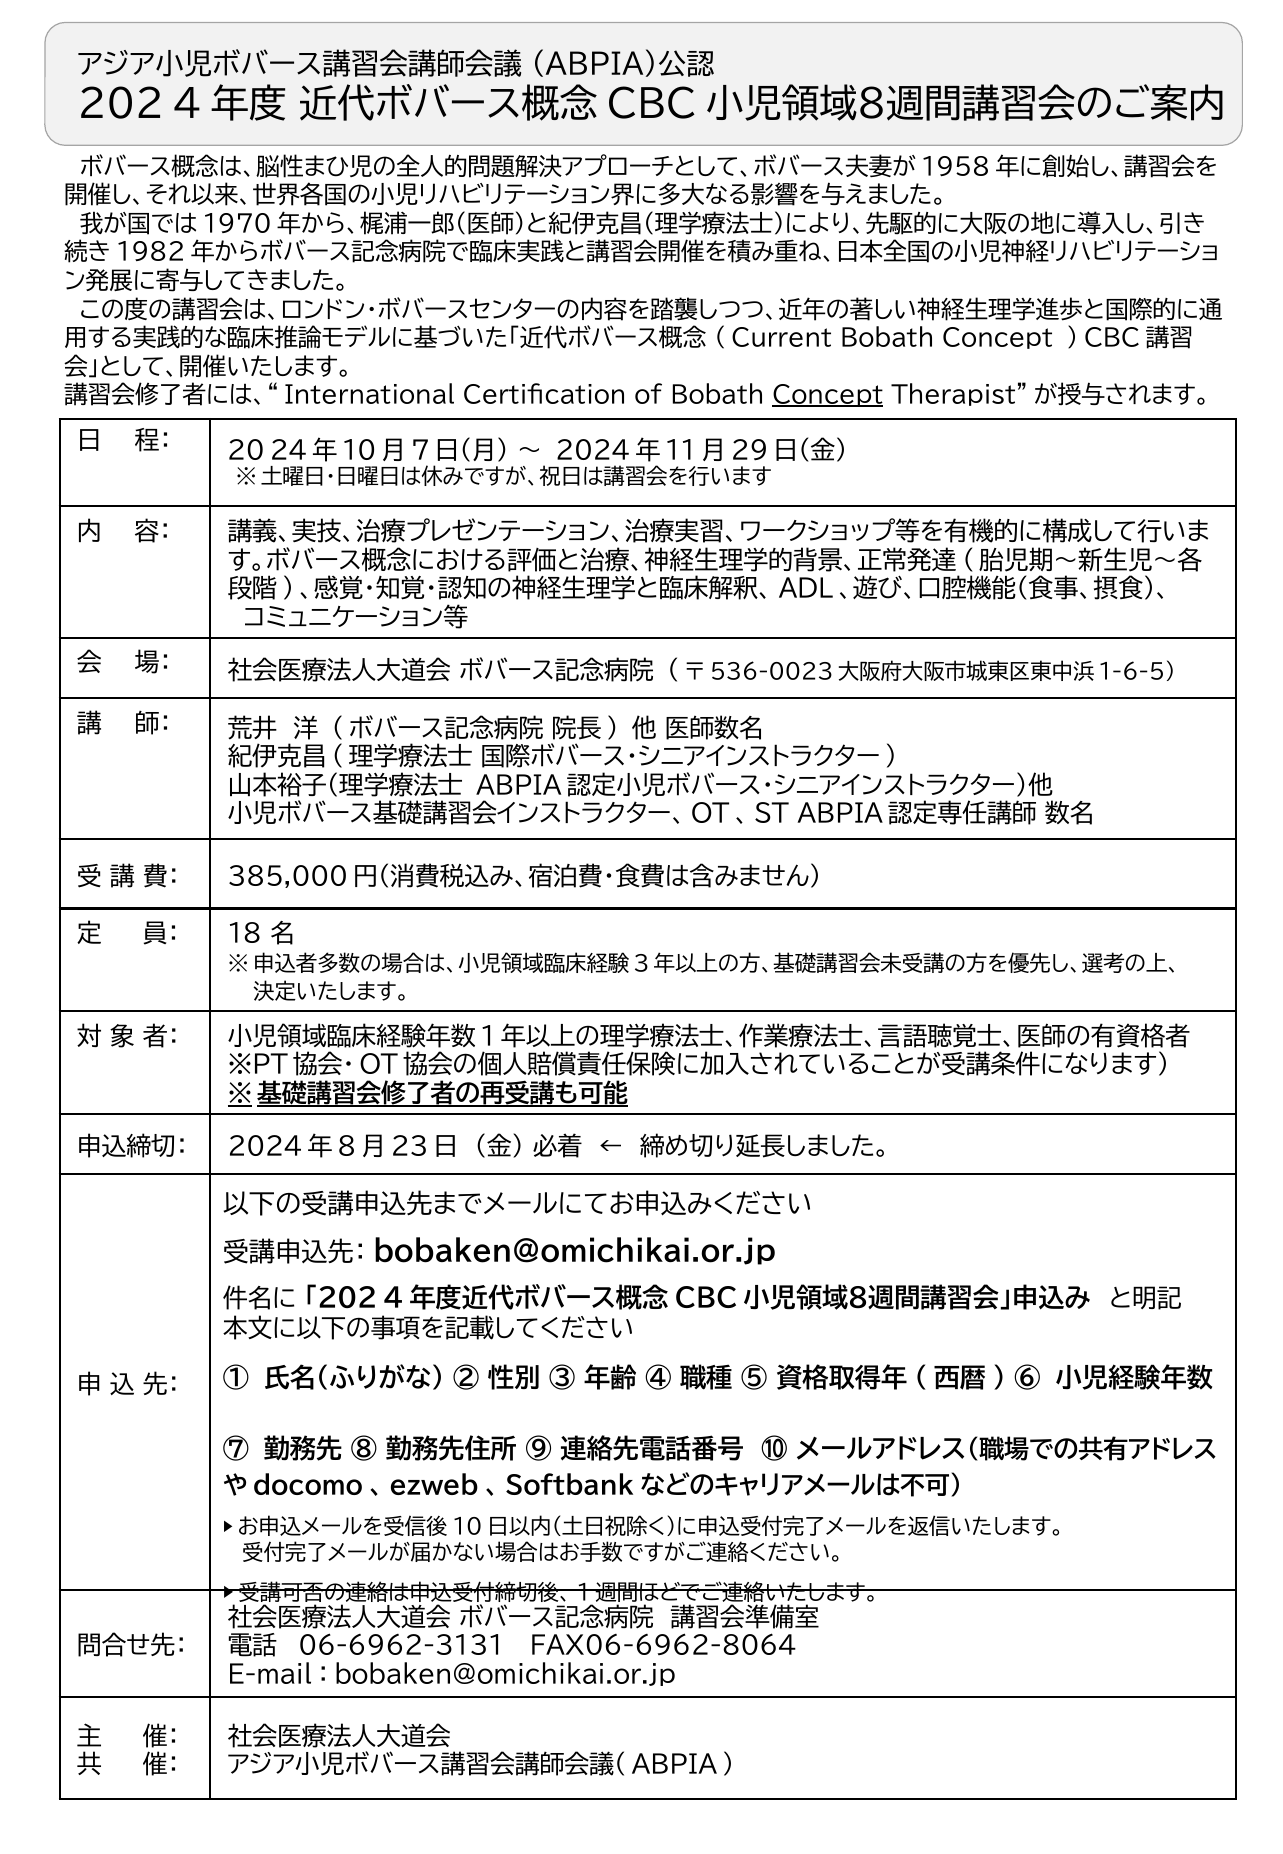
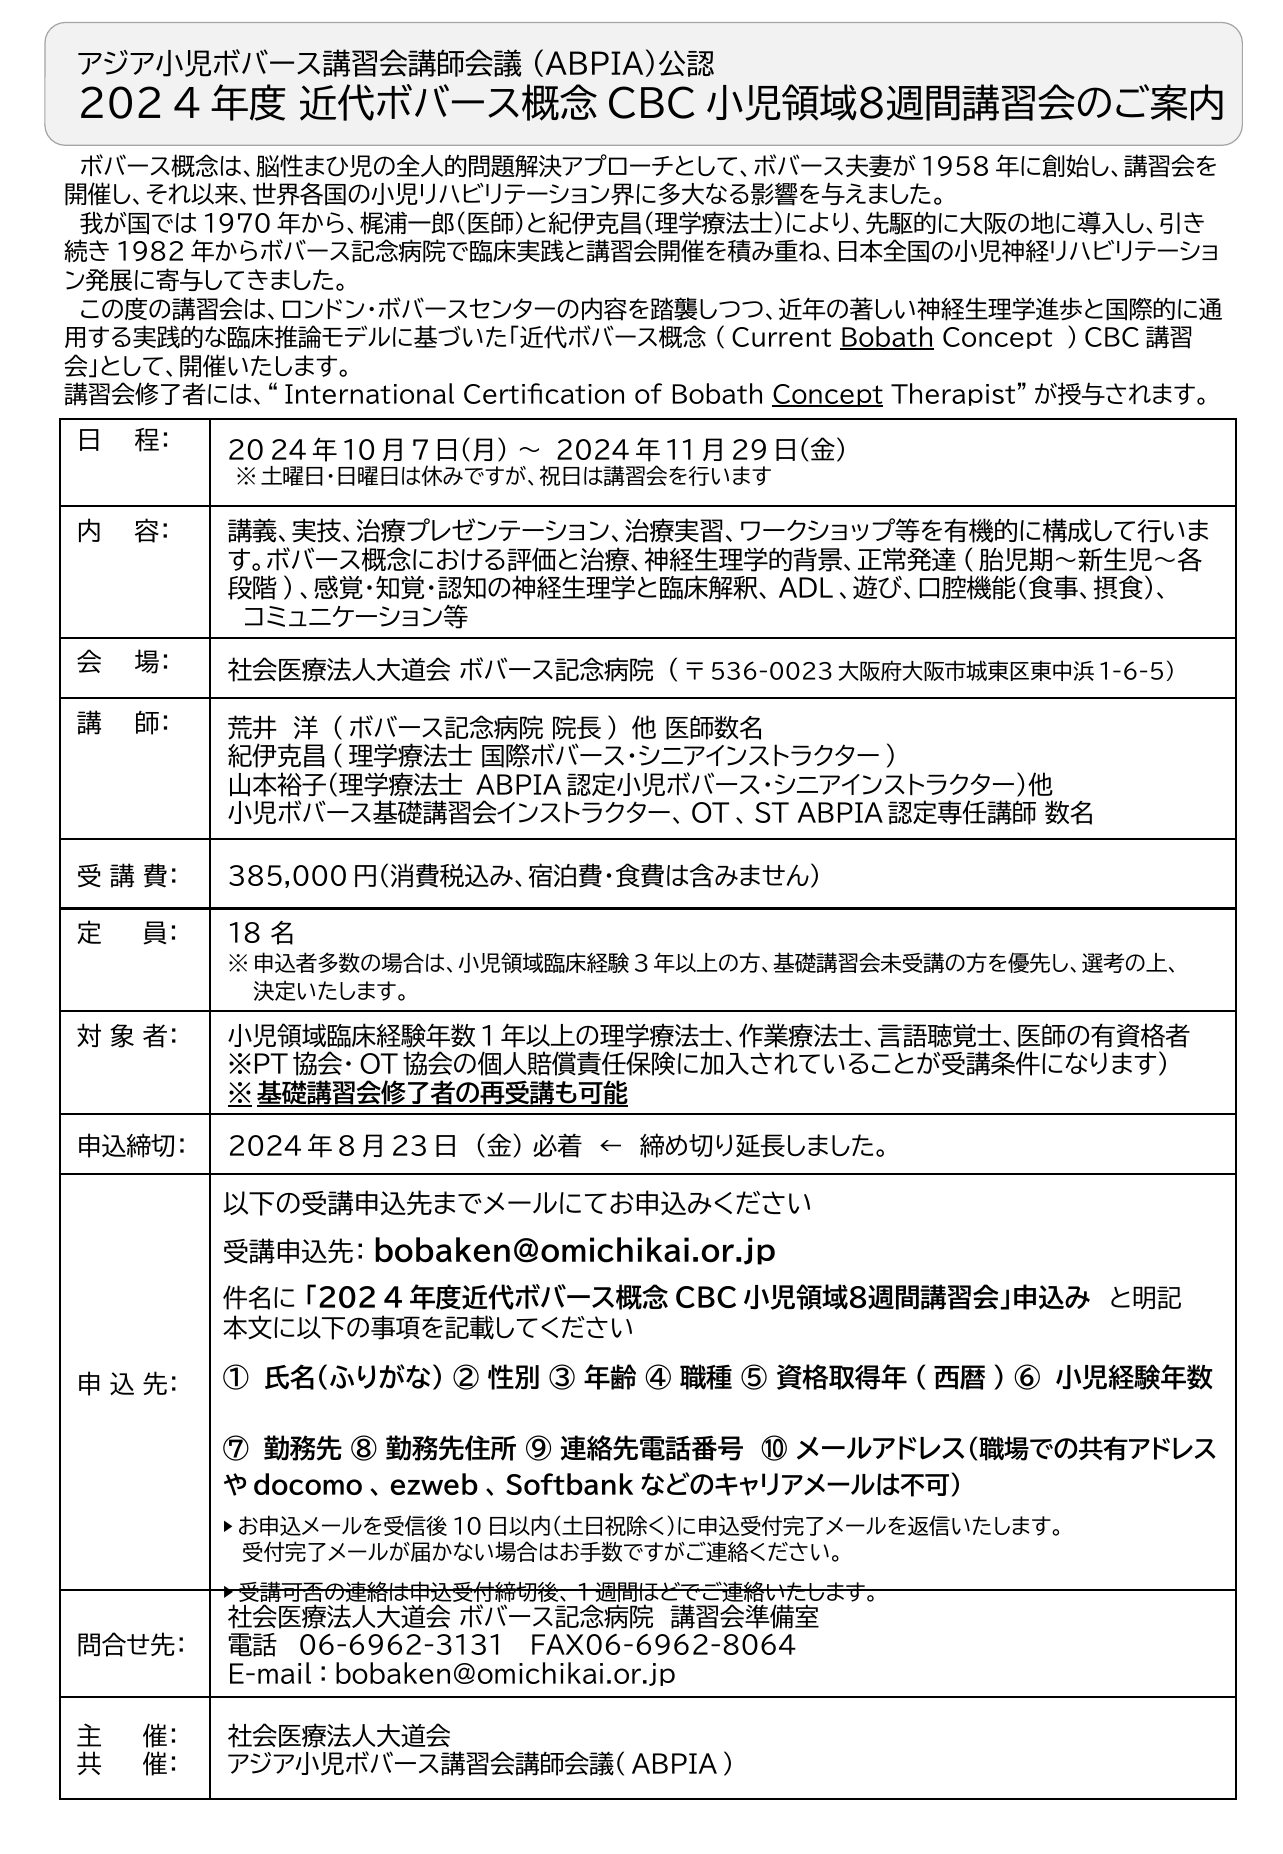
Bobath underline: none -> present (887, 339)
